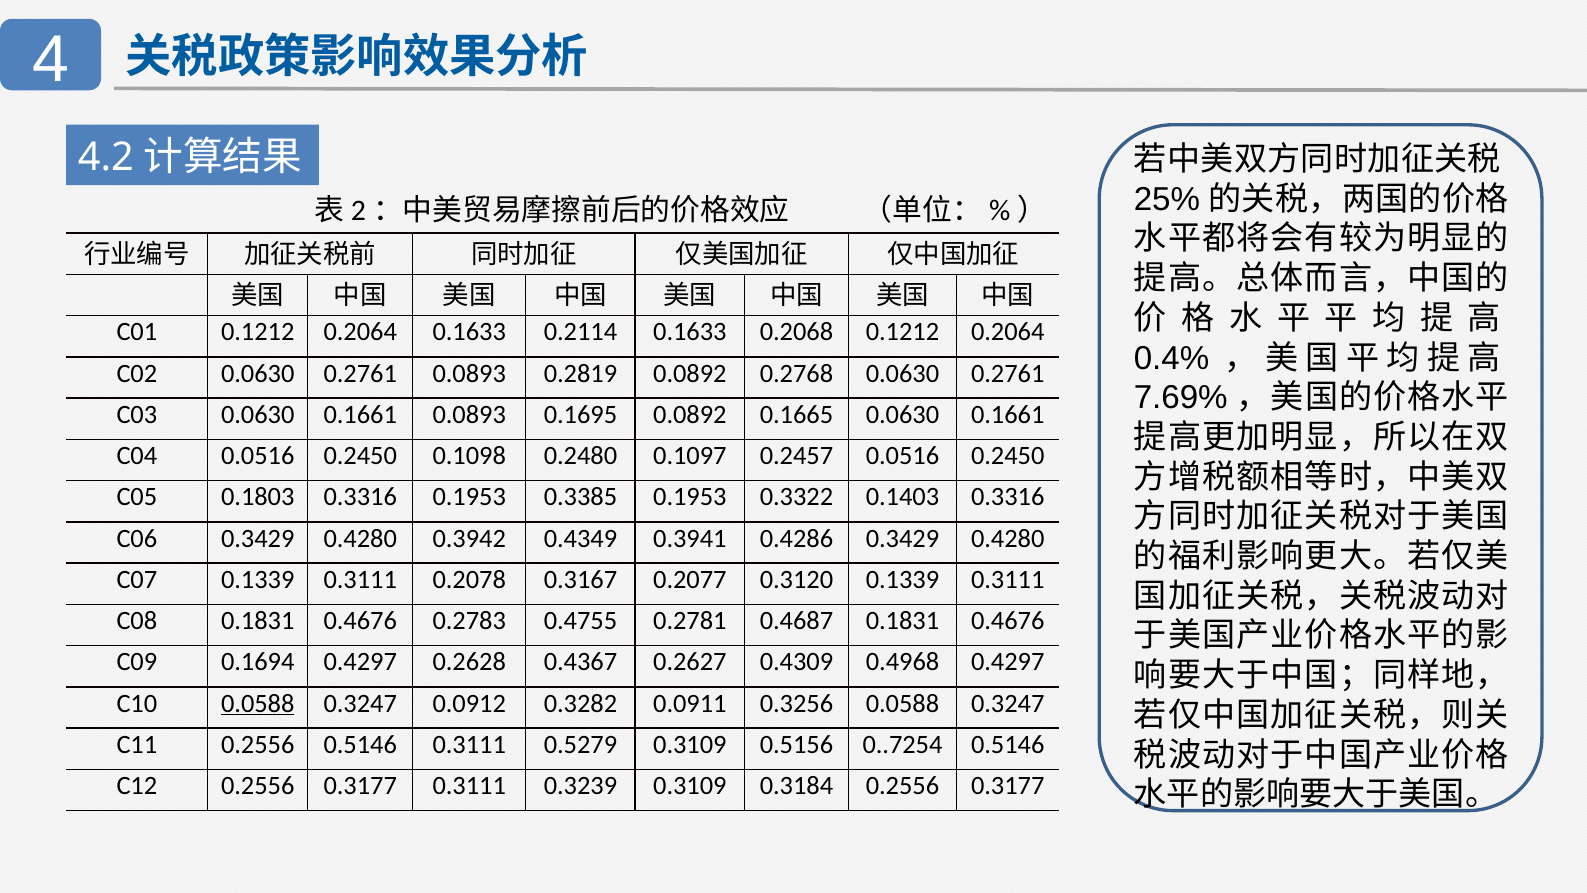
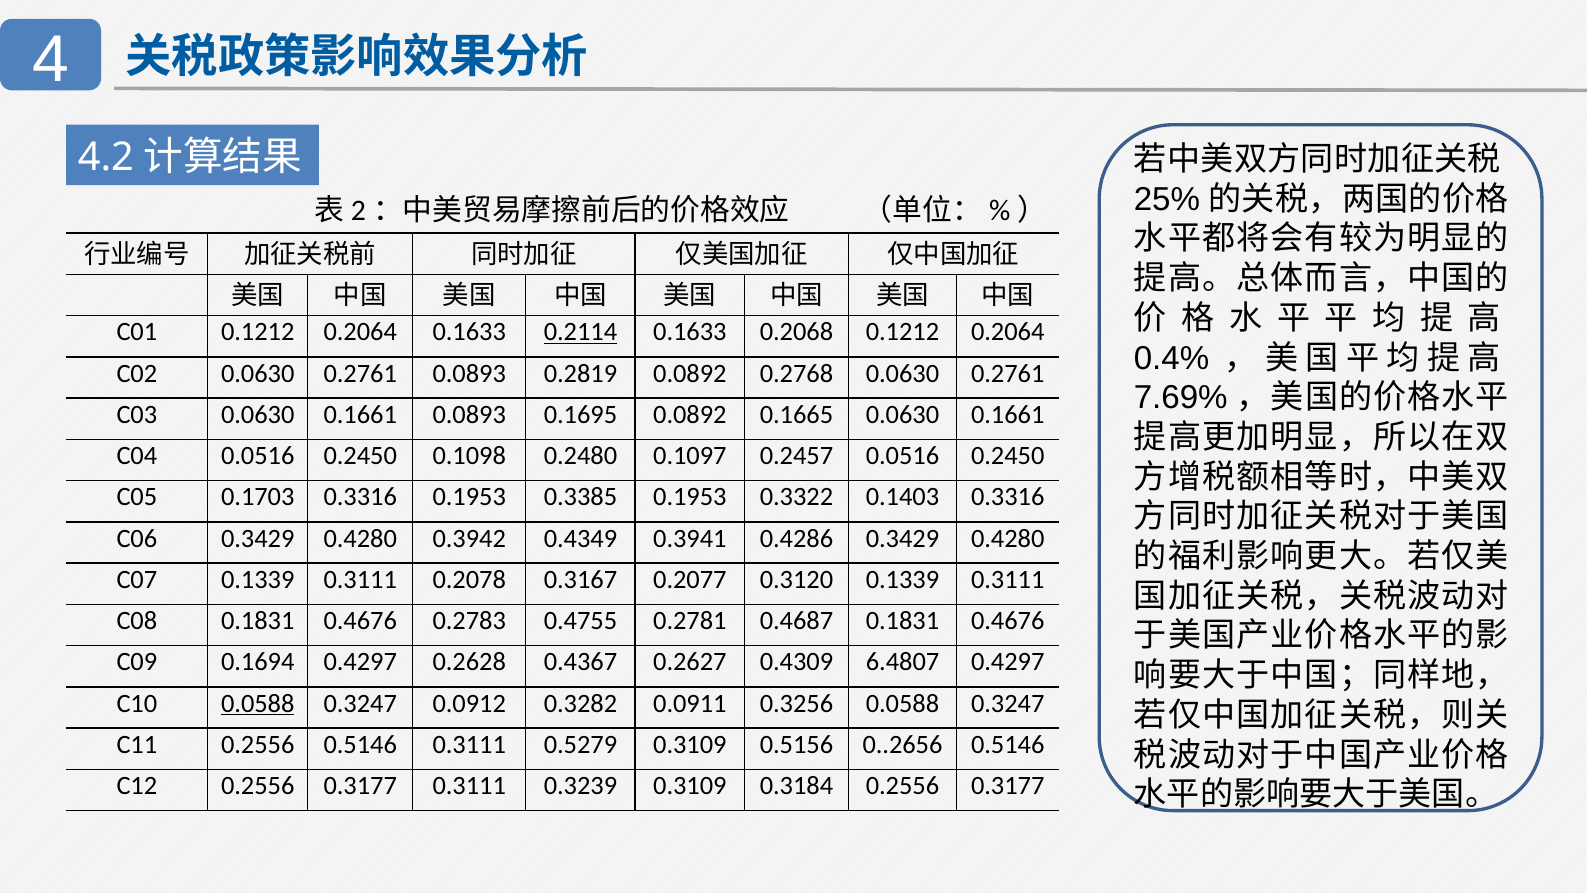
0.2114 underline: none -> present (580, 332)
0.1803: 0.1803 -> 0.1703 (258, 497)
0.4968: 0.4968 -> 6.4807 (903, 662)
0..7254: 0..7254 -> 0..2656 (902, 744)
